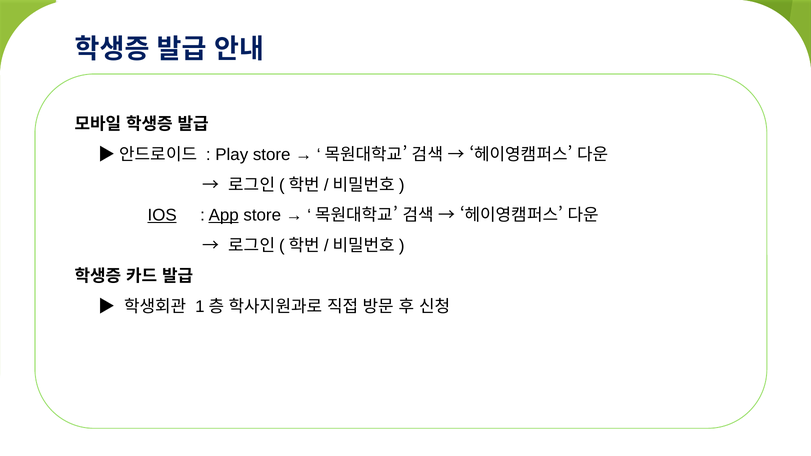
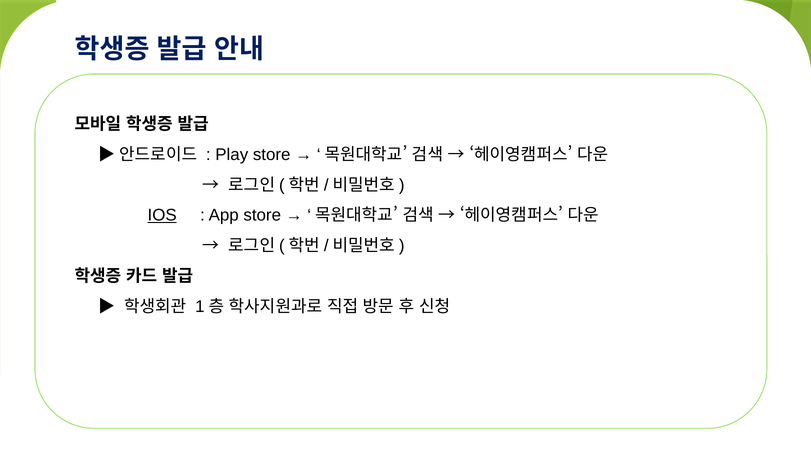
App underline: present -> none (224, 215)
